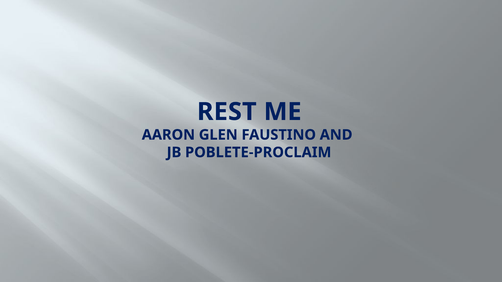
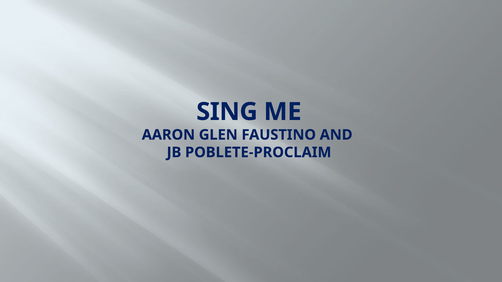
REST: REST -> SING (227, 112)
